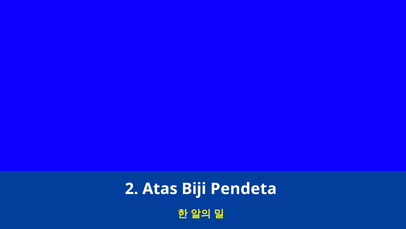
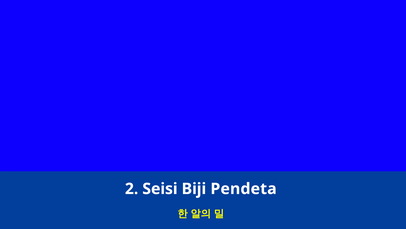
Atas: Atas -> Seisi (160, 188)
